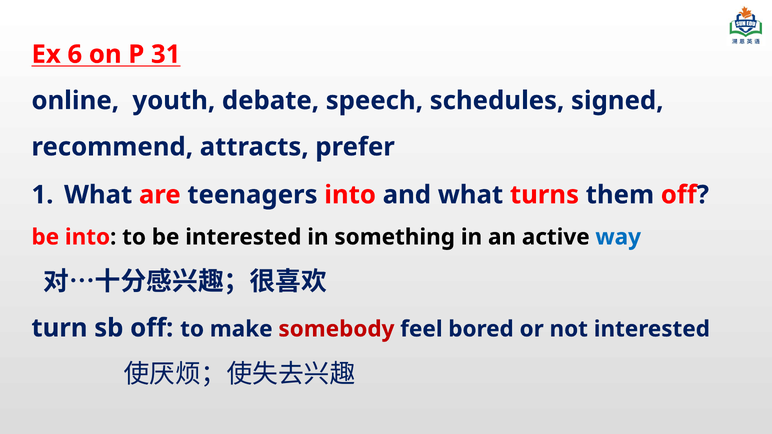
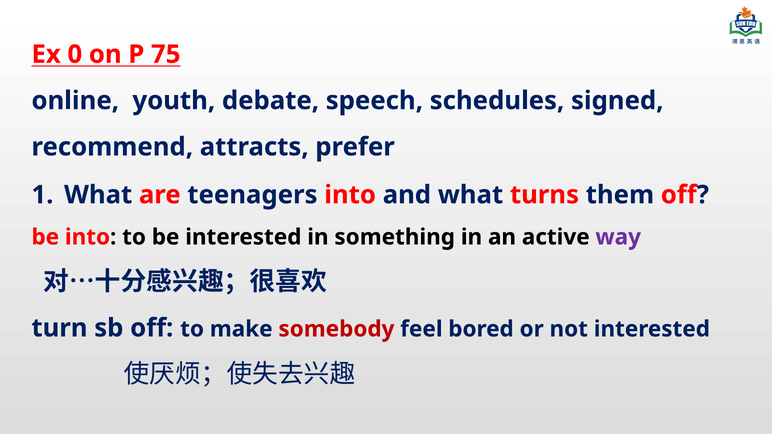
6: 6 -> 0 (75, 54)
31: 31 -> 75 (166, 54)
way colour: blue -> purple (618, 237)
